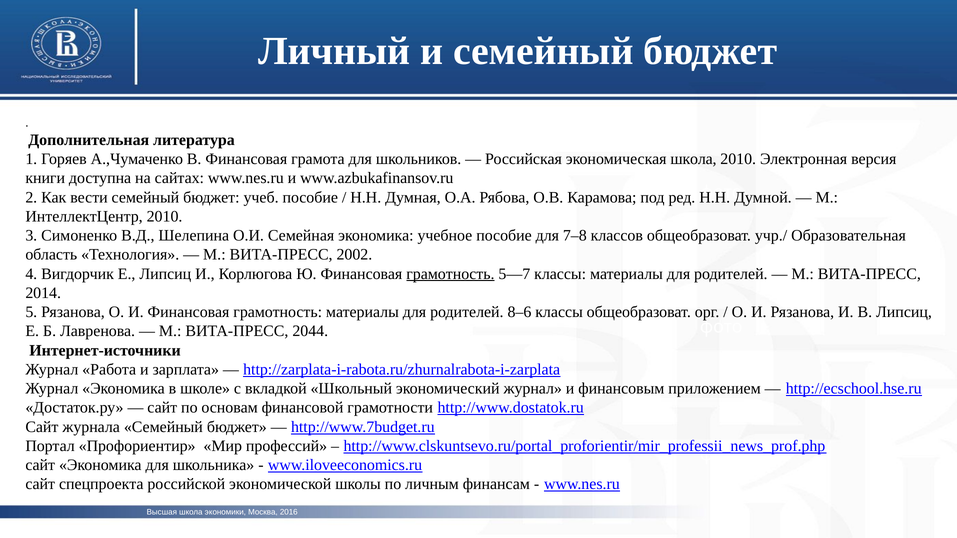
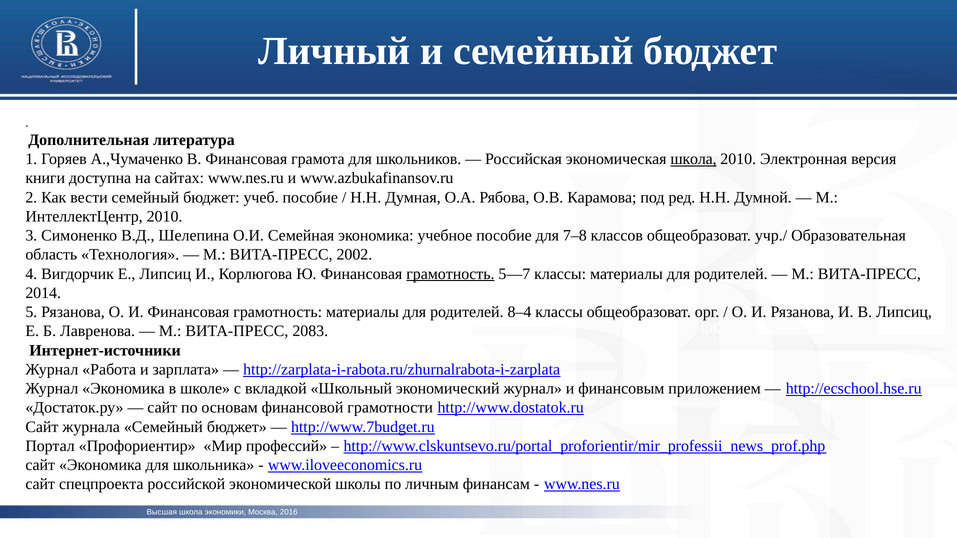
школа underline: none -> present (694, 159)
8–6: 8–6 -> 8–4 (519, 312)
2044: 2044 -> 2083 (310, 331)
